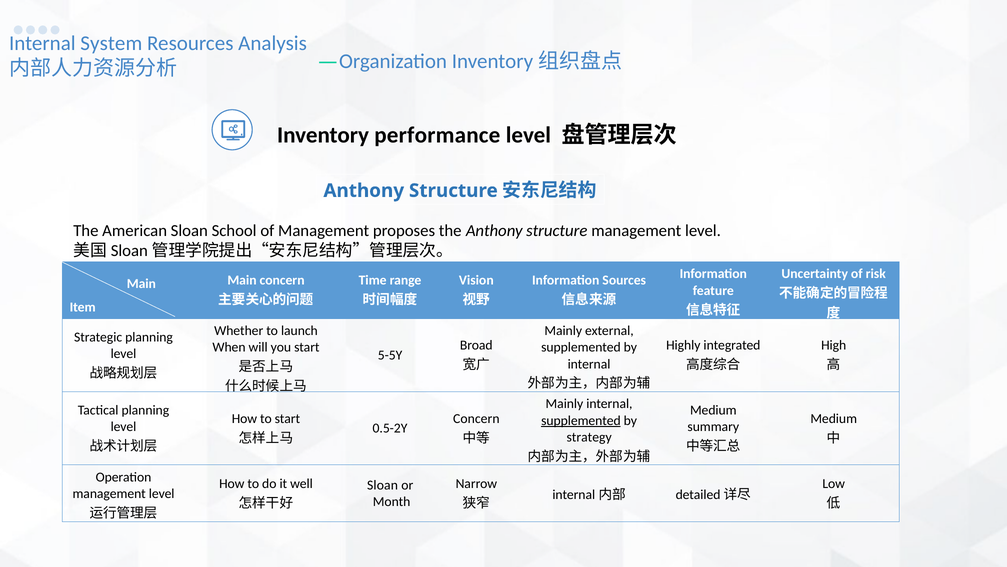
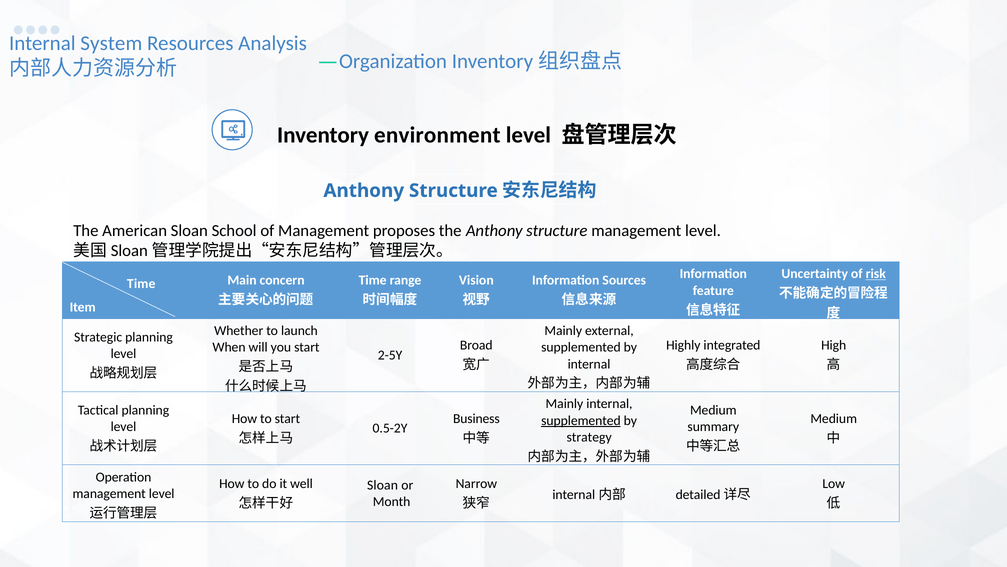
performance: performance -> environment (437, 135)
risk underline: none -> present (876, 274)
Main: Main -> Time (141, 284)
5-5Y: 5-5Y -> 2-5Y (390, 355)
Concern: Concern -> Business (476, 418)
